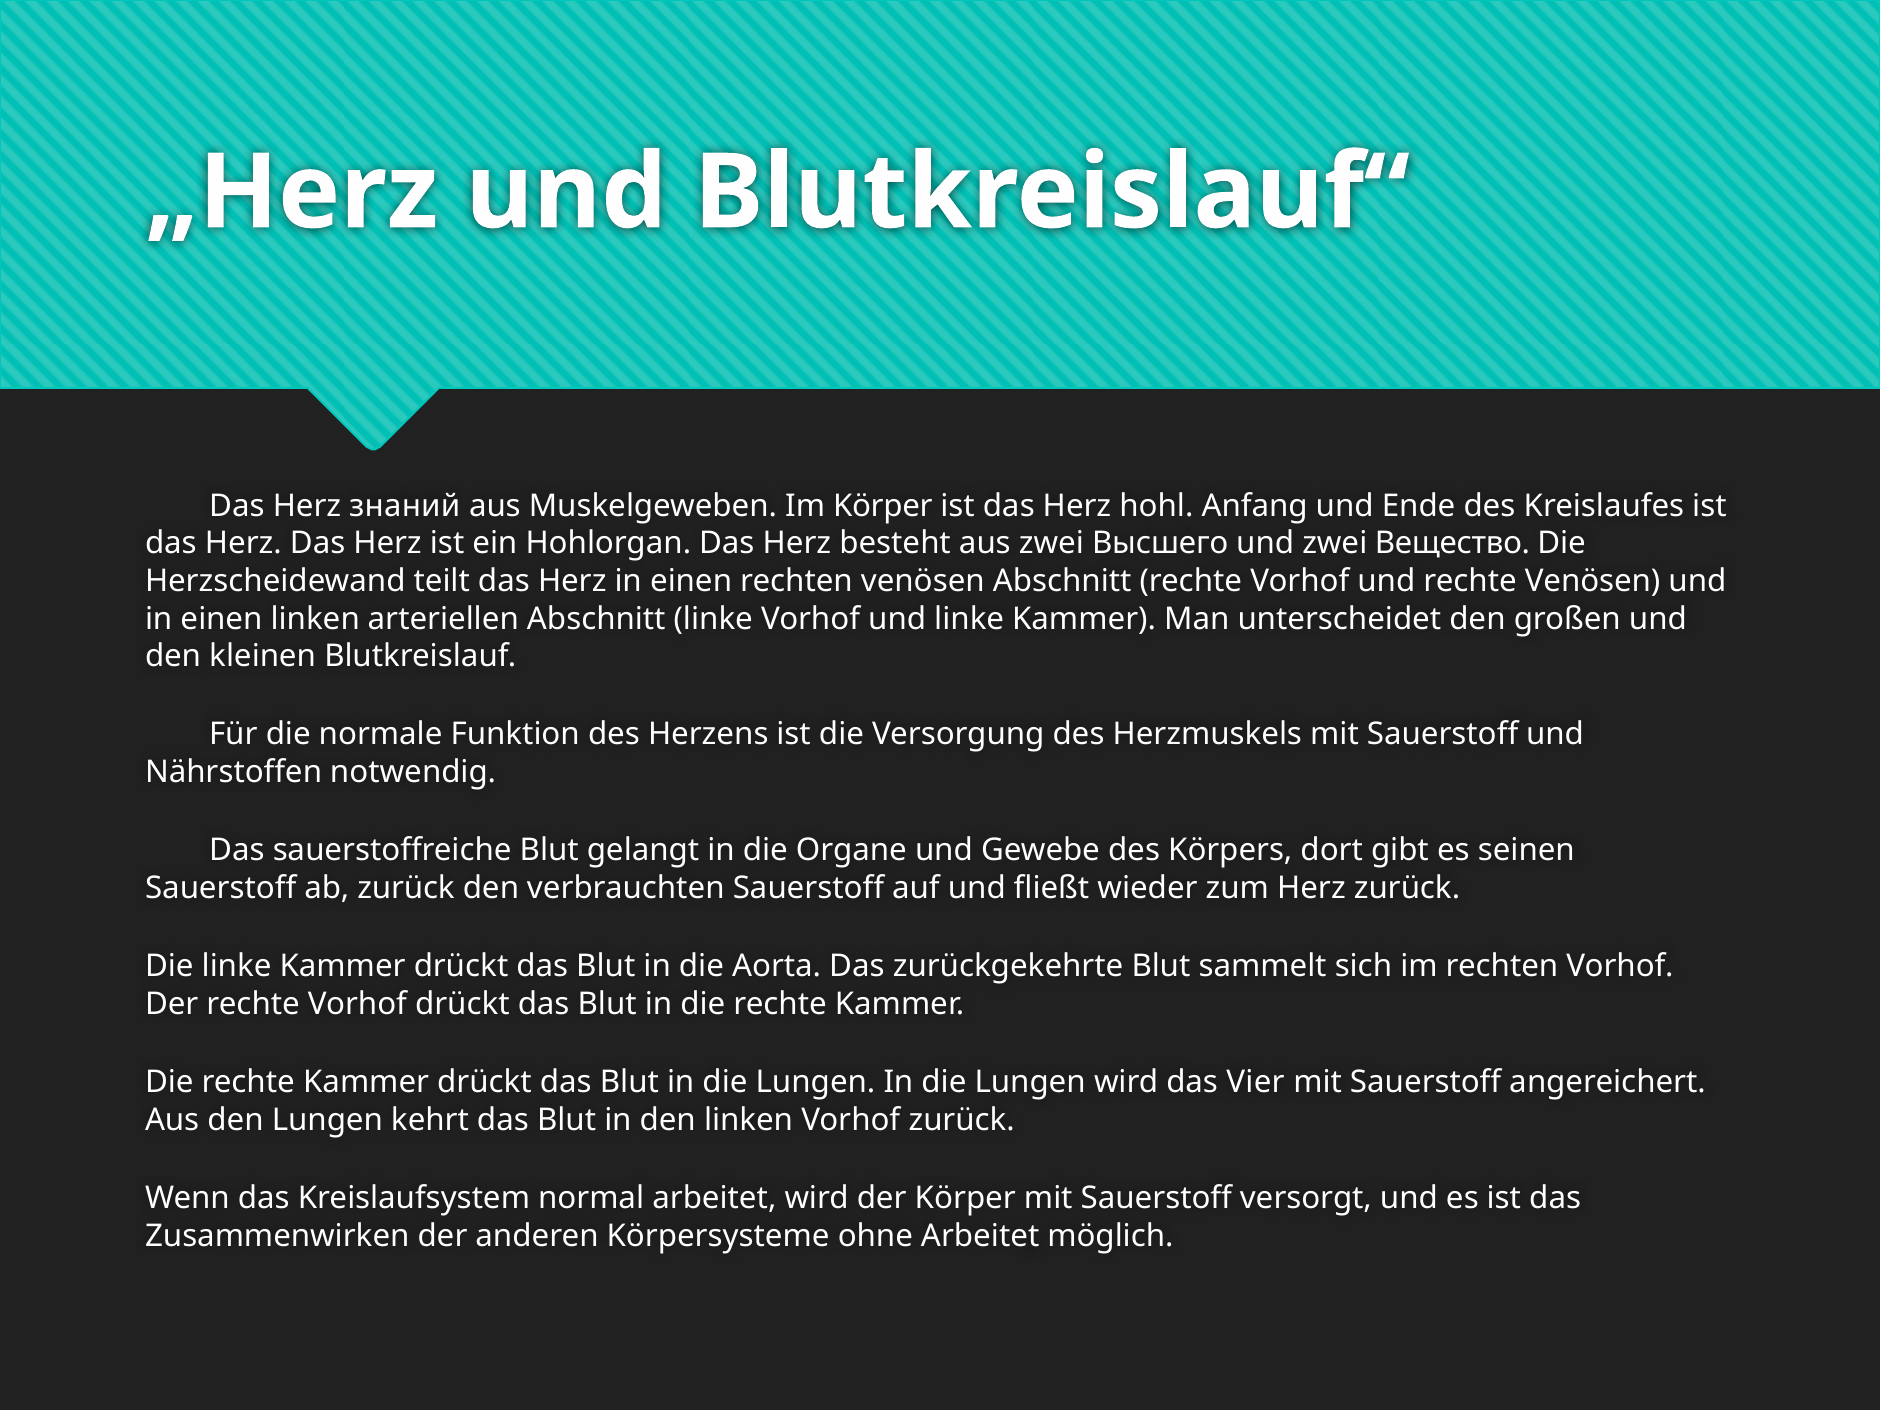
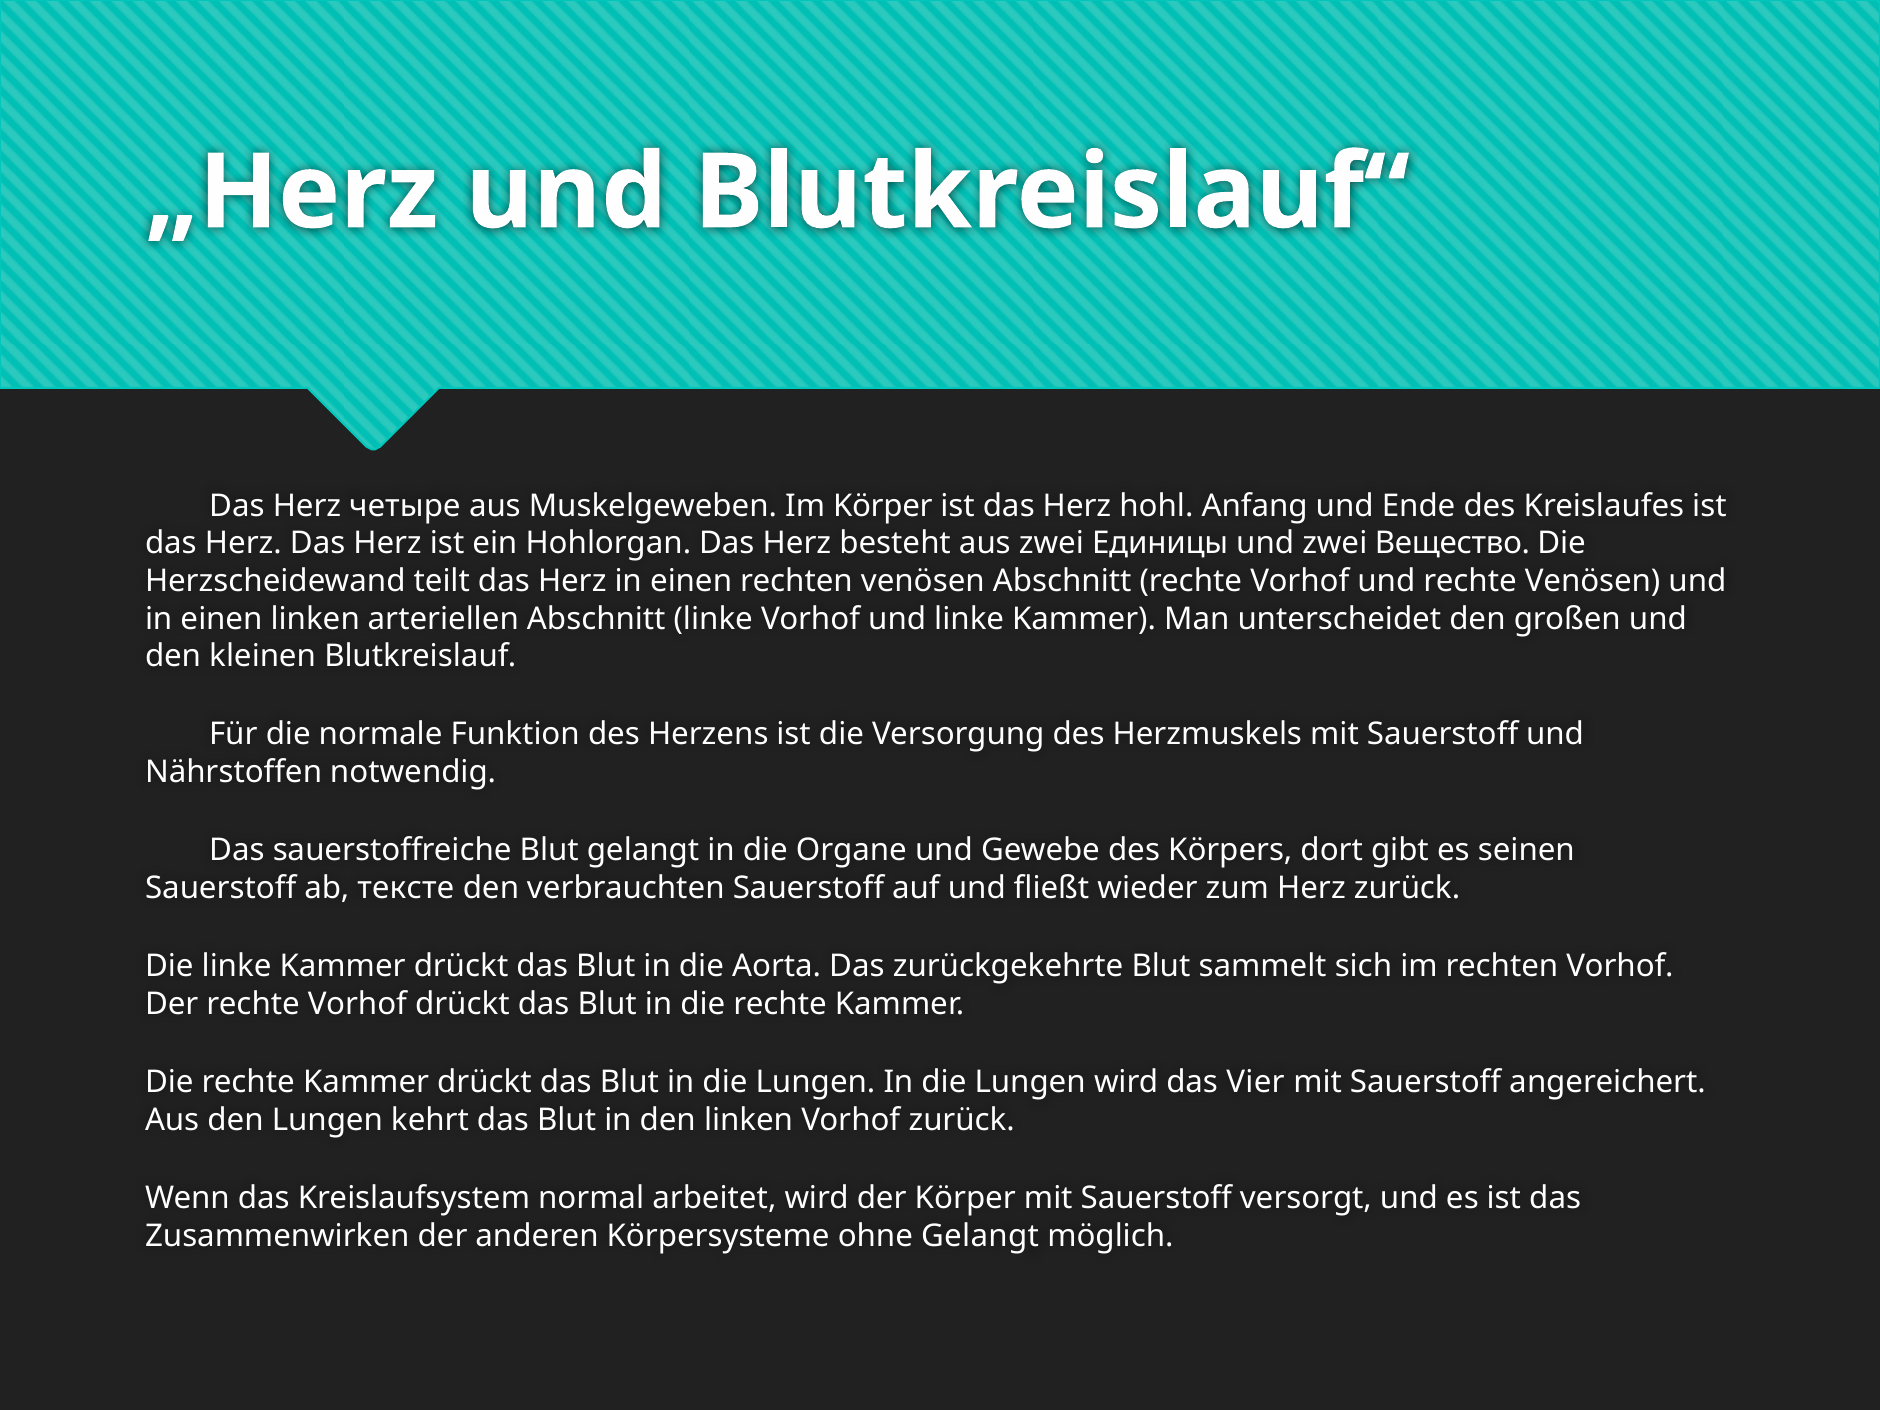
знаний: знаний -> четыре (405, 506)
Высшего: Высшего -> Единицы (1160, 544)
ab zurück: zurück -> тексте (406, 888)
ohne Arbeitet: Arbeitet -> Gelangt (980, 1236)
